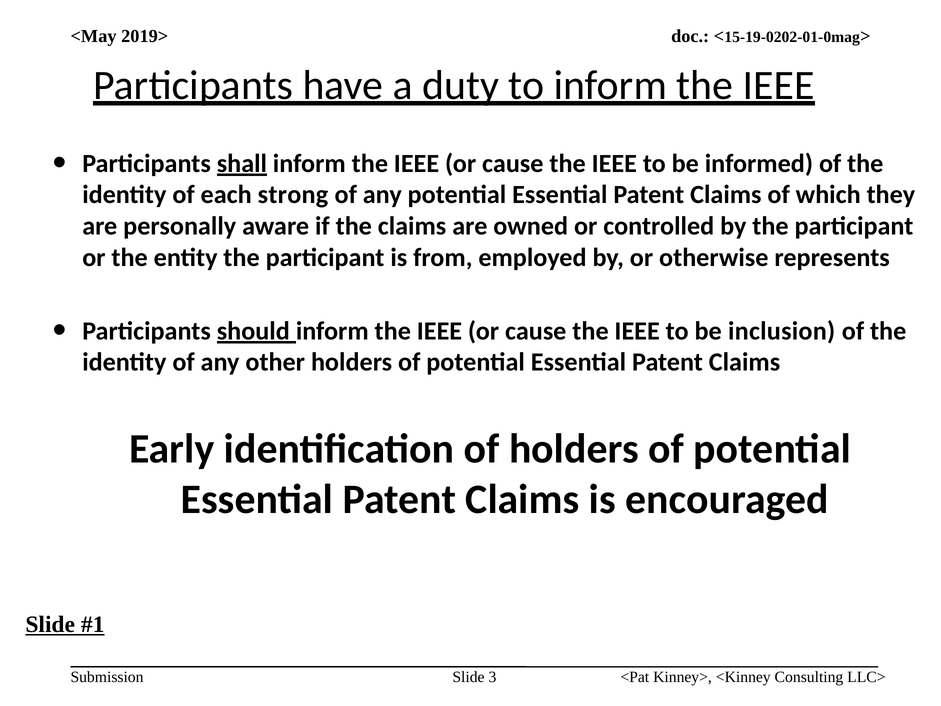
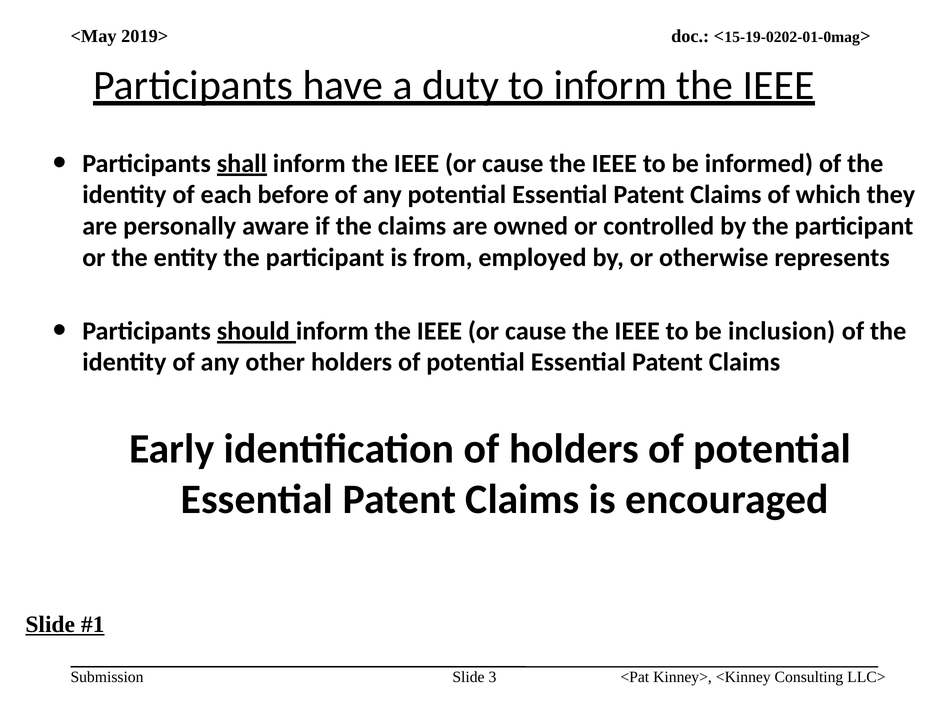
strong: strong -> before (293, 195)
